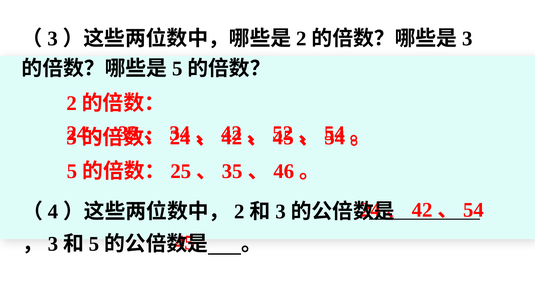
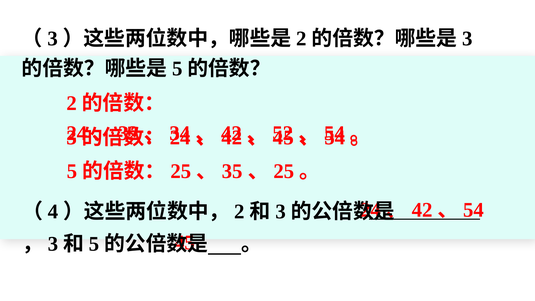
46: 46 -> 25 (284, 171)
